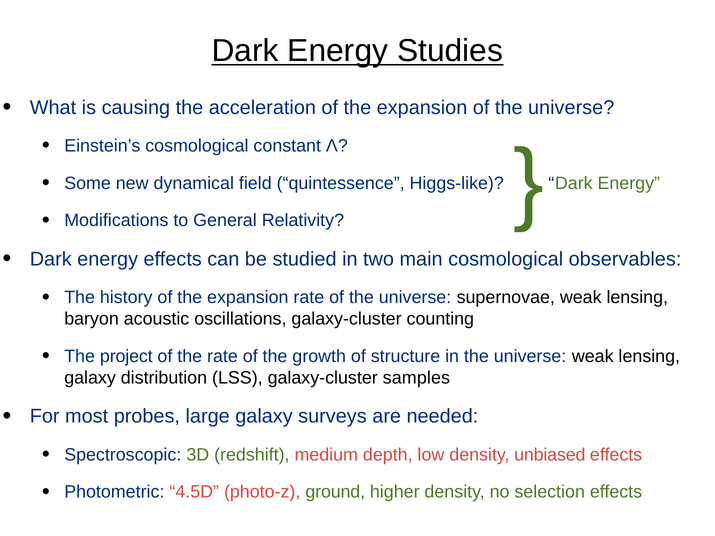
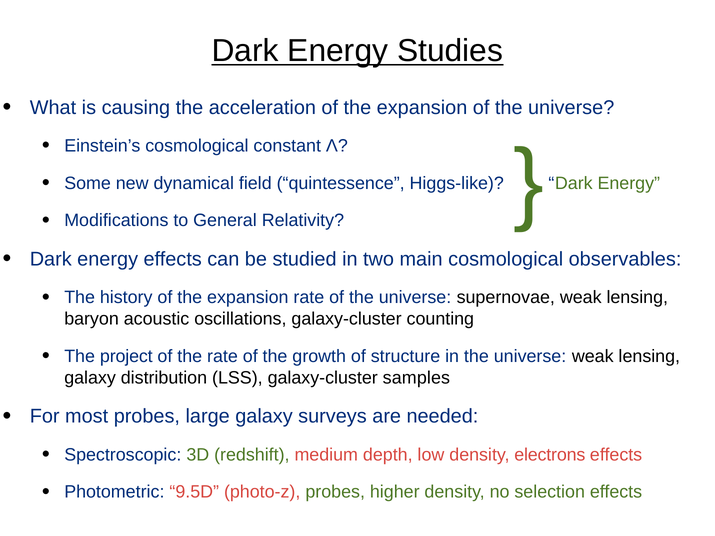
unbiased: unbiased -> electrons (550, 455)
4.5D: 4.5D -> 9.5D (194, 492)
photo-z ground: ground -> probes (335, 492)
